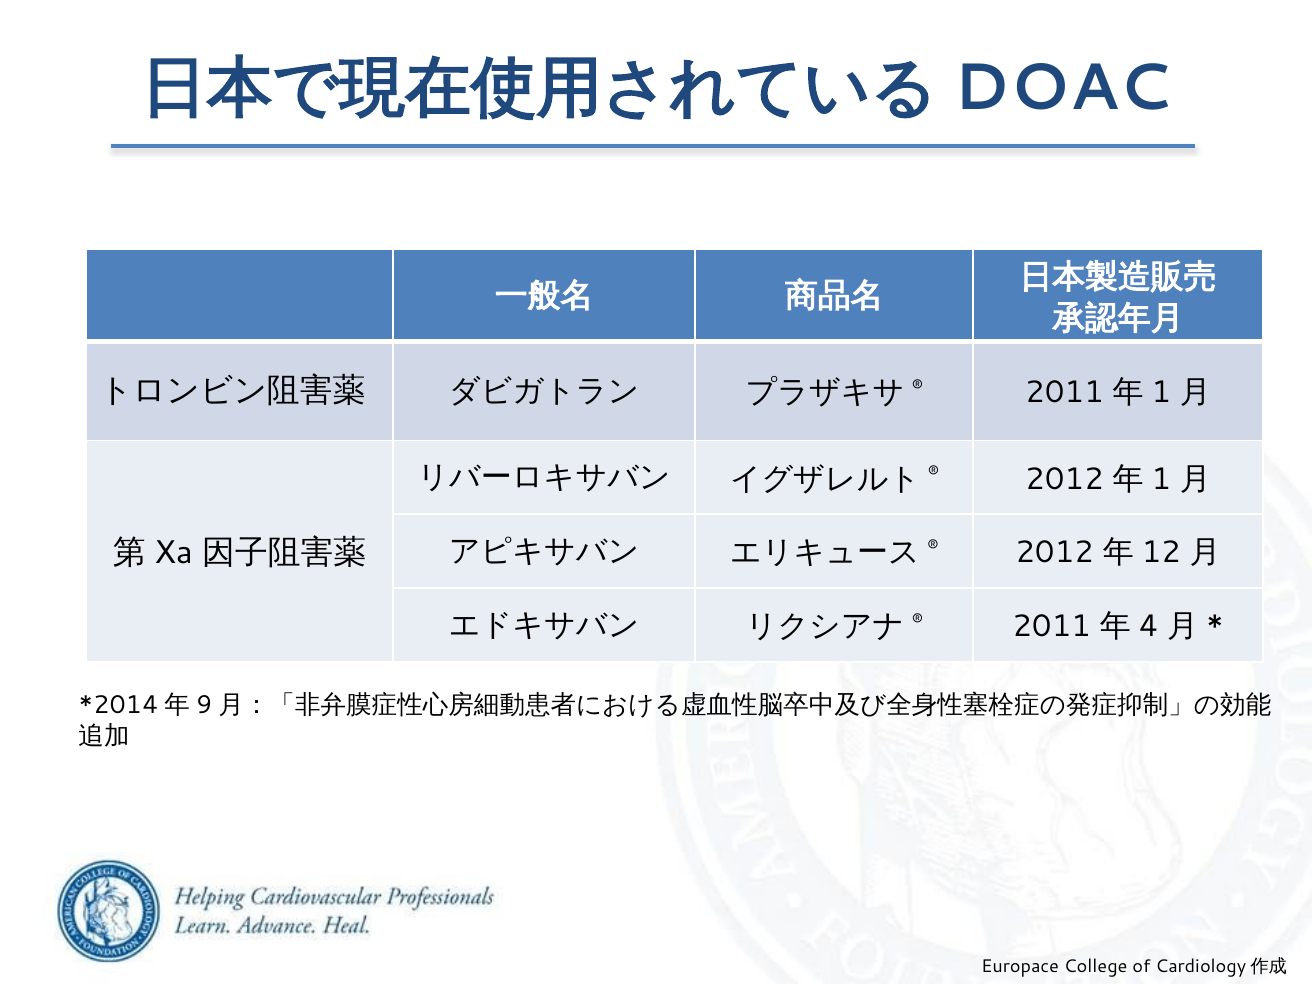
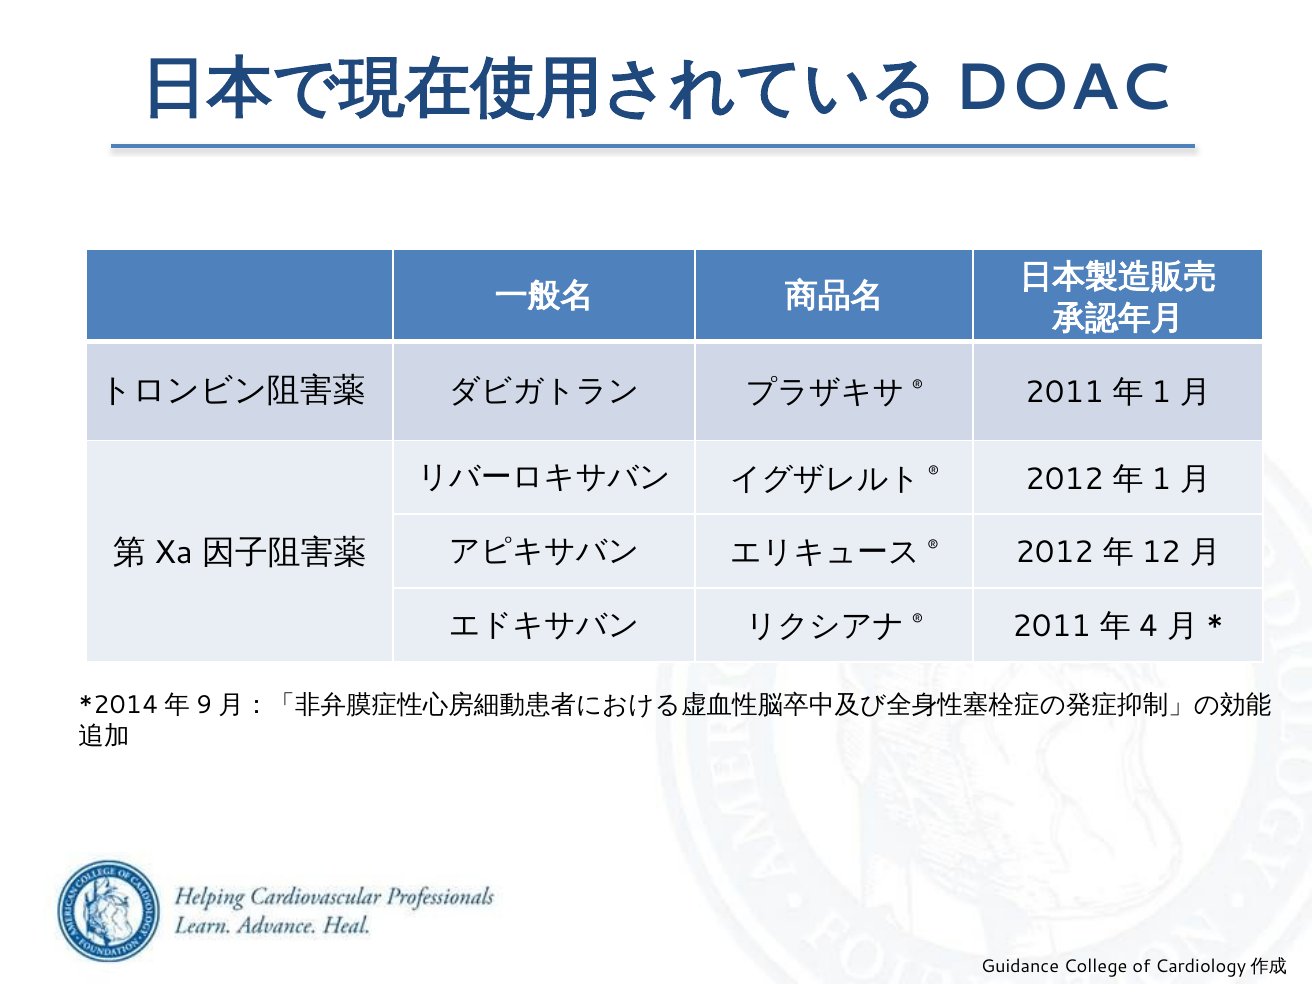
Europace: Europace -> Guidance (1020, 967)
